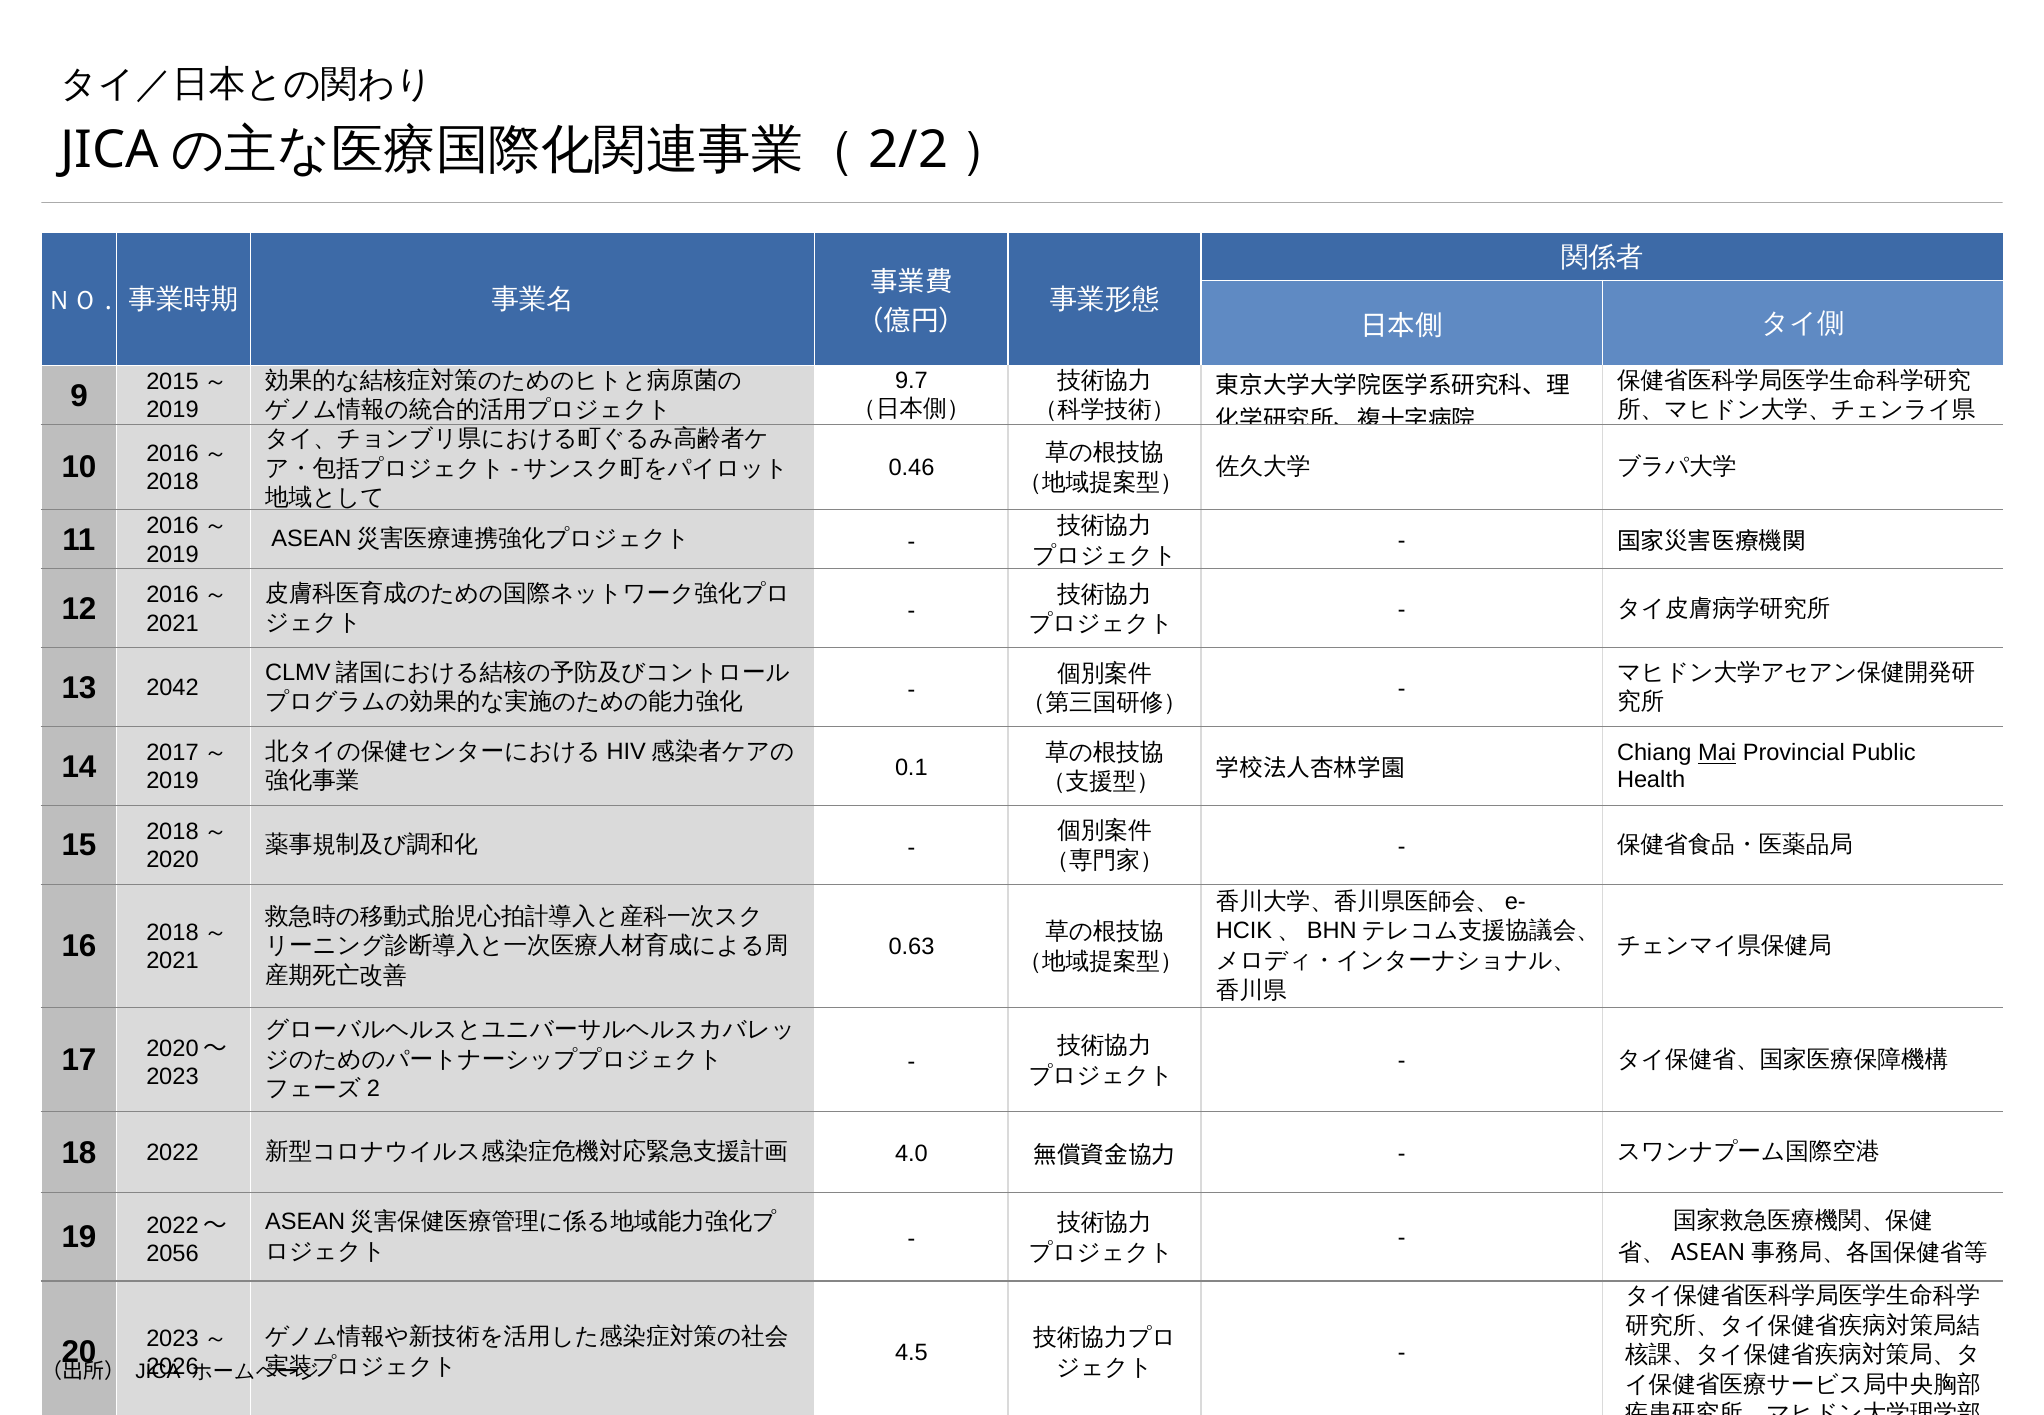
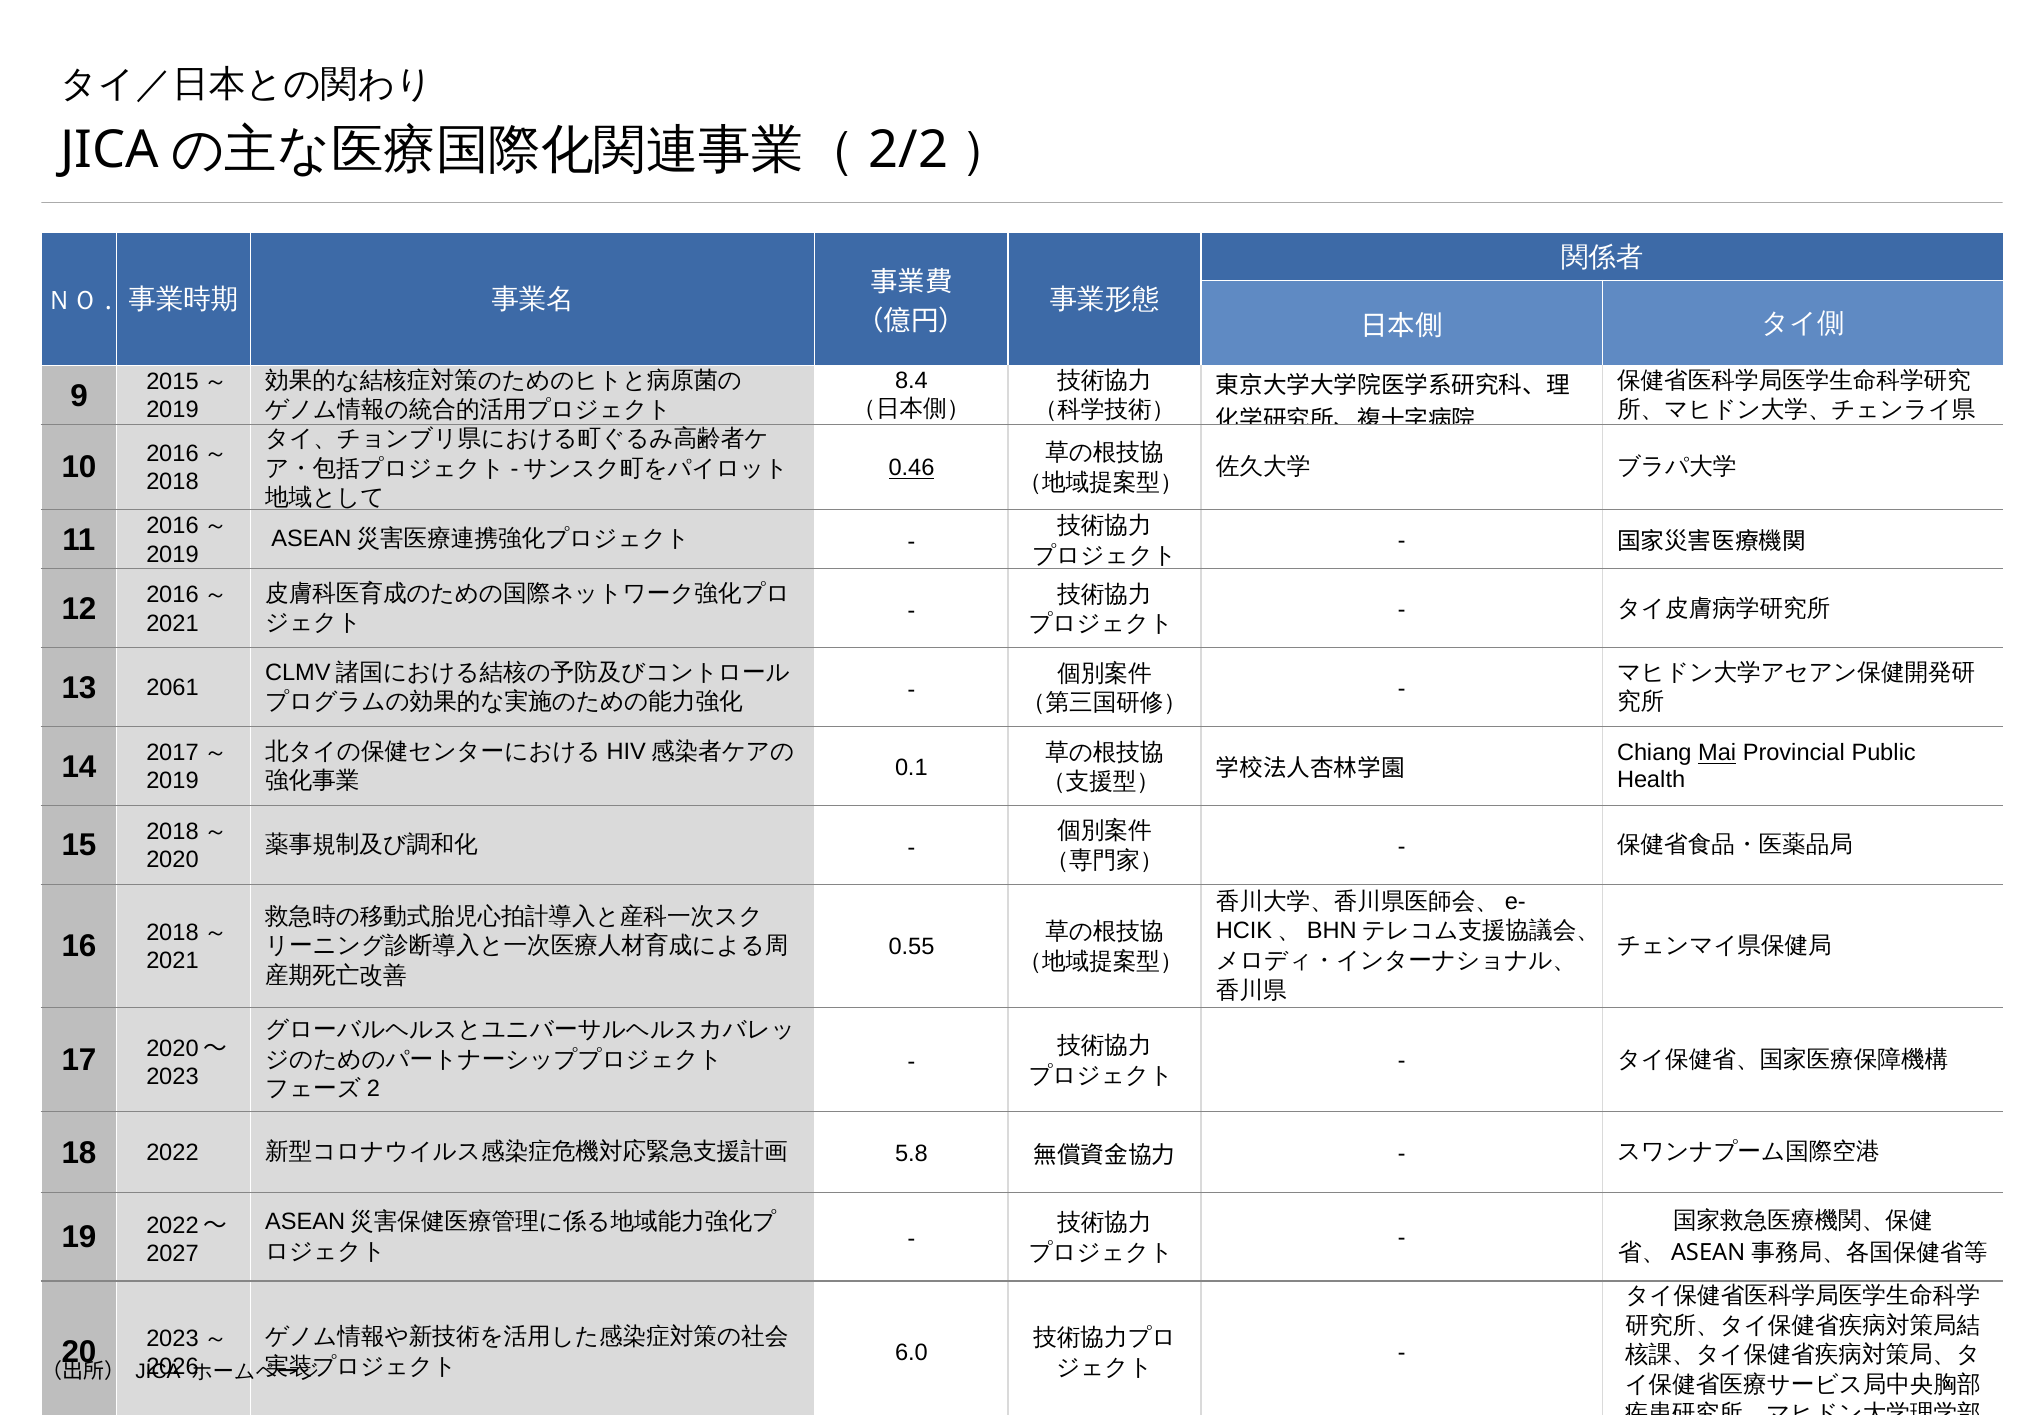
9.7: 9.7 -> 8.4 (911, 381)
0.46 underline: none -> present (911, 468)
2042: 2042 -> 2061 (172, 688)
0.63: 0.63 -> 0.55 (911, 947)
4.0: 4.0 -> 5.8 (911, 1153)
2056: 2056 -> 2027 (172, 1254)
4.5: 4.5 -> 6.0 (911, 1353)
